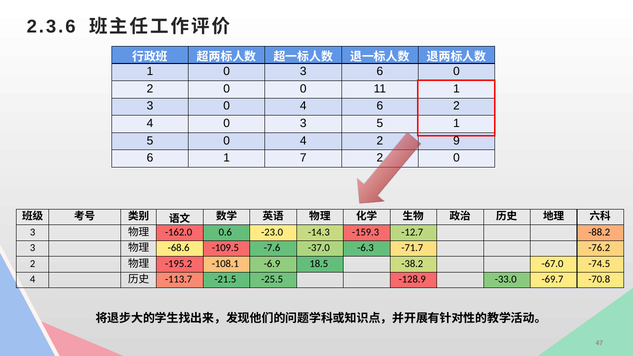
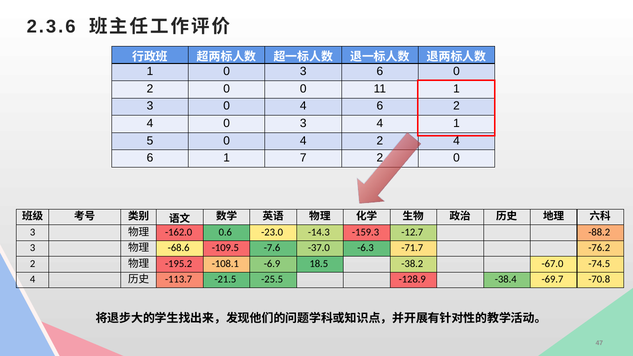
3 5: 5 -> 4 (380, 123)
9: 9 -> 4 (457, 141)
-33.0: -33.0 -> -38.4 (506, 279)
